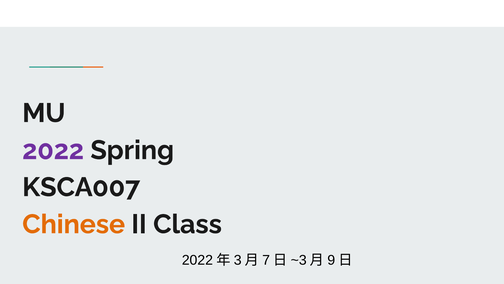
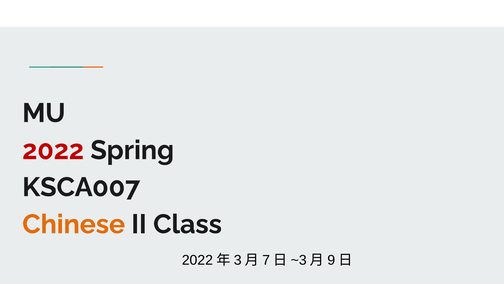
2022 colour: purple -> red (53, 150)
